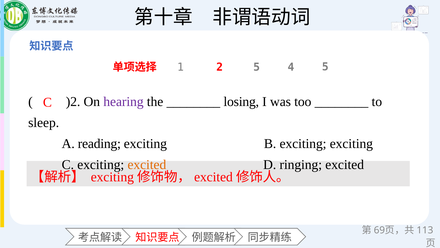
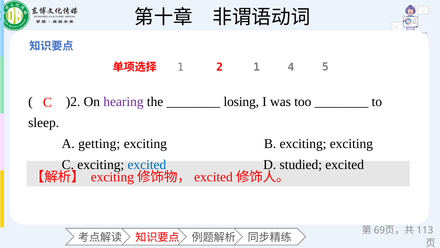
2 5: 5 -> 1 (257, 67)
reading: reading -> getting (99, 143)
excited colour: orange -> blue (147, 164)
ringing: ringing -> studied (301, 164)
